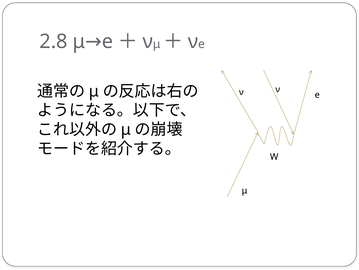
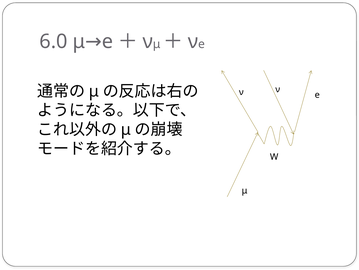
2.8: 2.8 -> 6.0 (53, 41)
